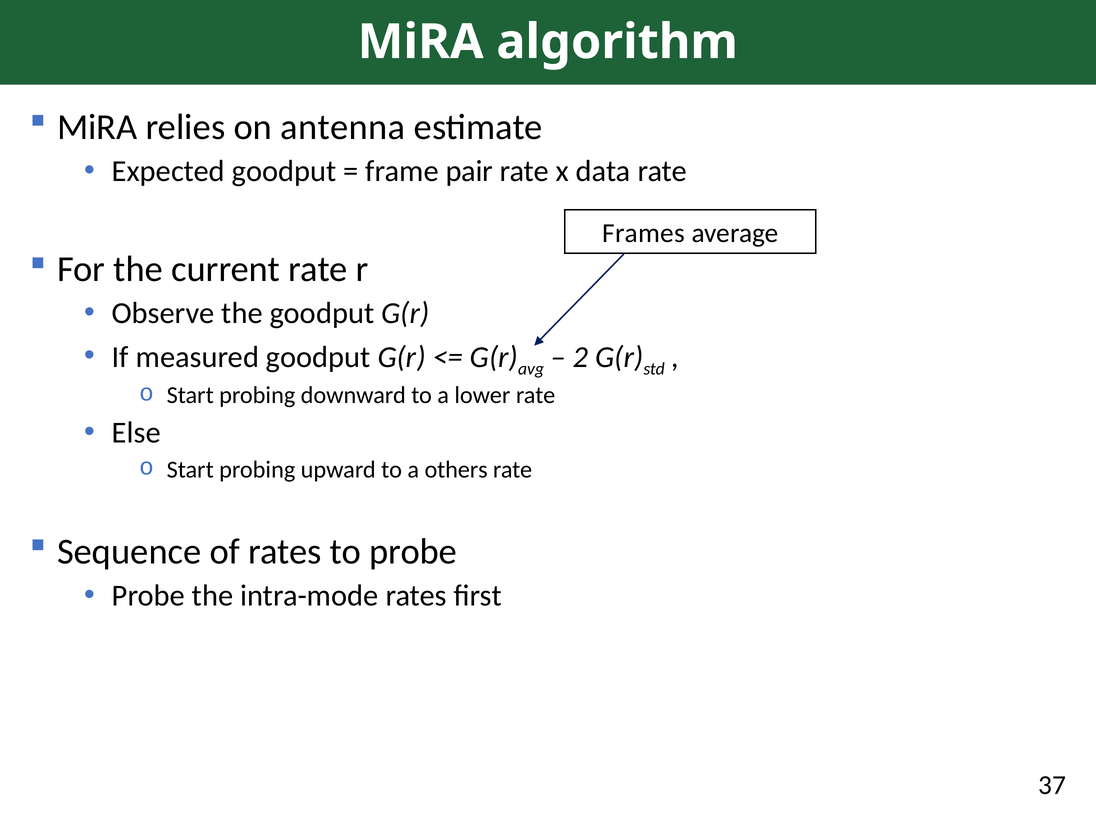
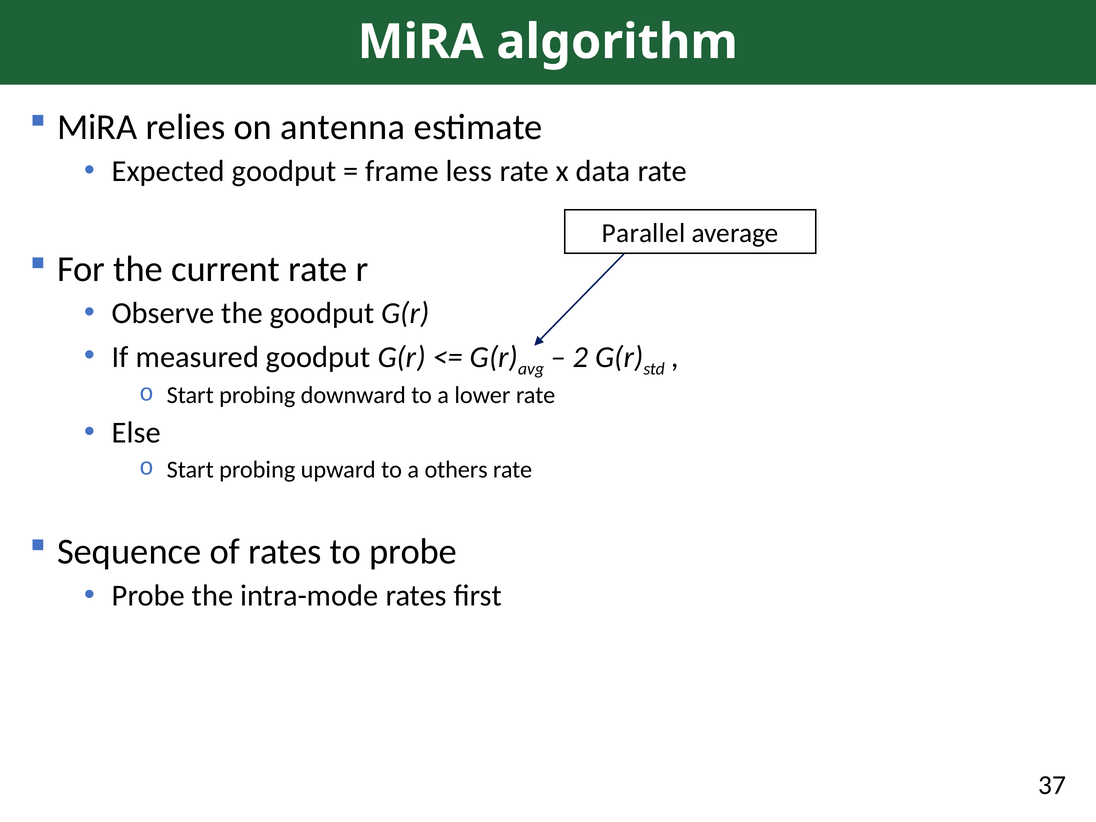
pair: pair -> less (469, 171)
Frames: Frames -> Parallel (644, 233)
